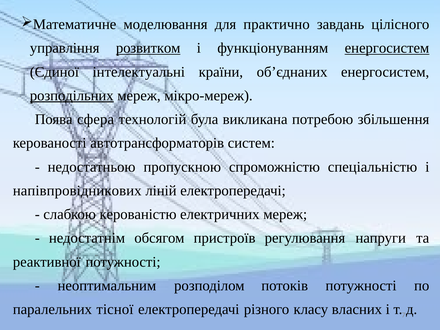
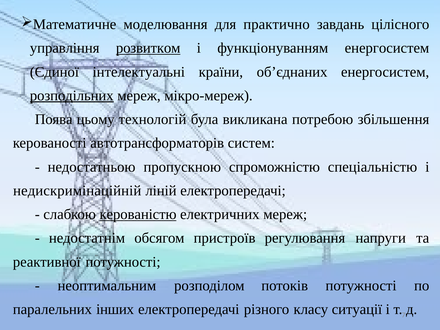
енергосистем underline: present -> none (387, 48)
сфера: сфера -> цьому (96, 119)
напівпровідникових: напівпровідникових -> недискримінаційній (77, 191)
керованістю underline: none -> present (138, 214)
тісної: тісної -> інших (115, 309)
власних: власних -> ситуації (357, 309)
